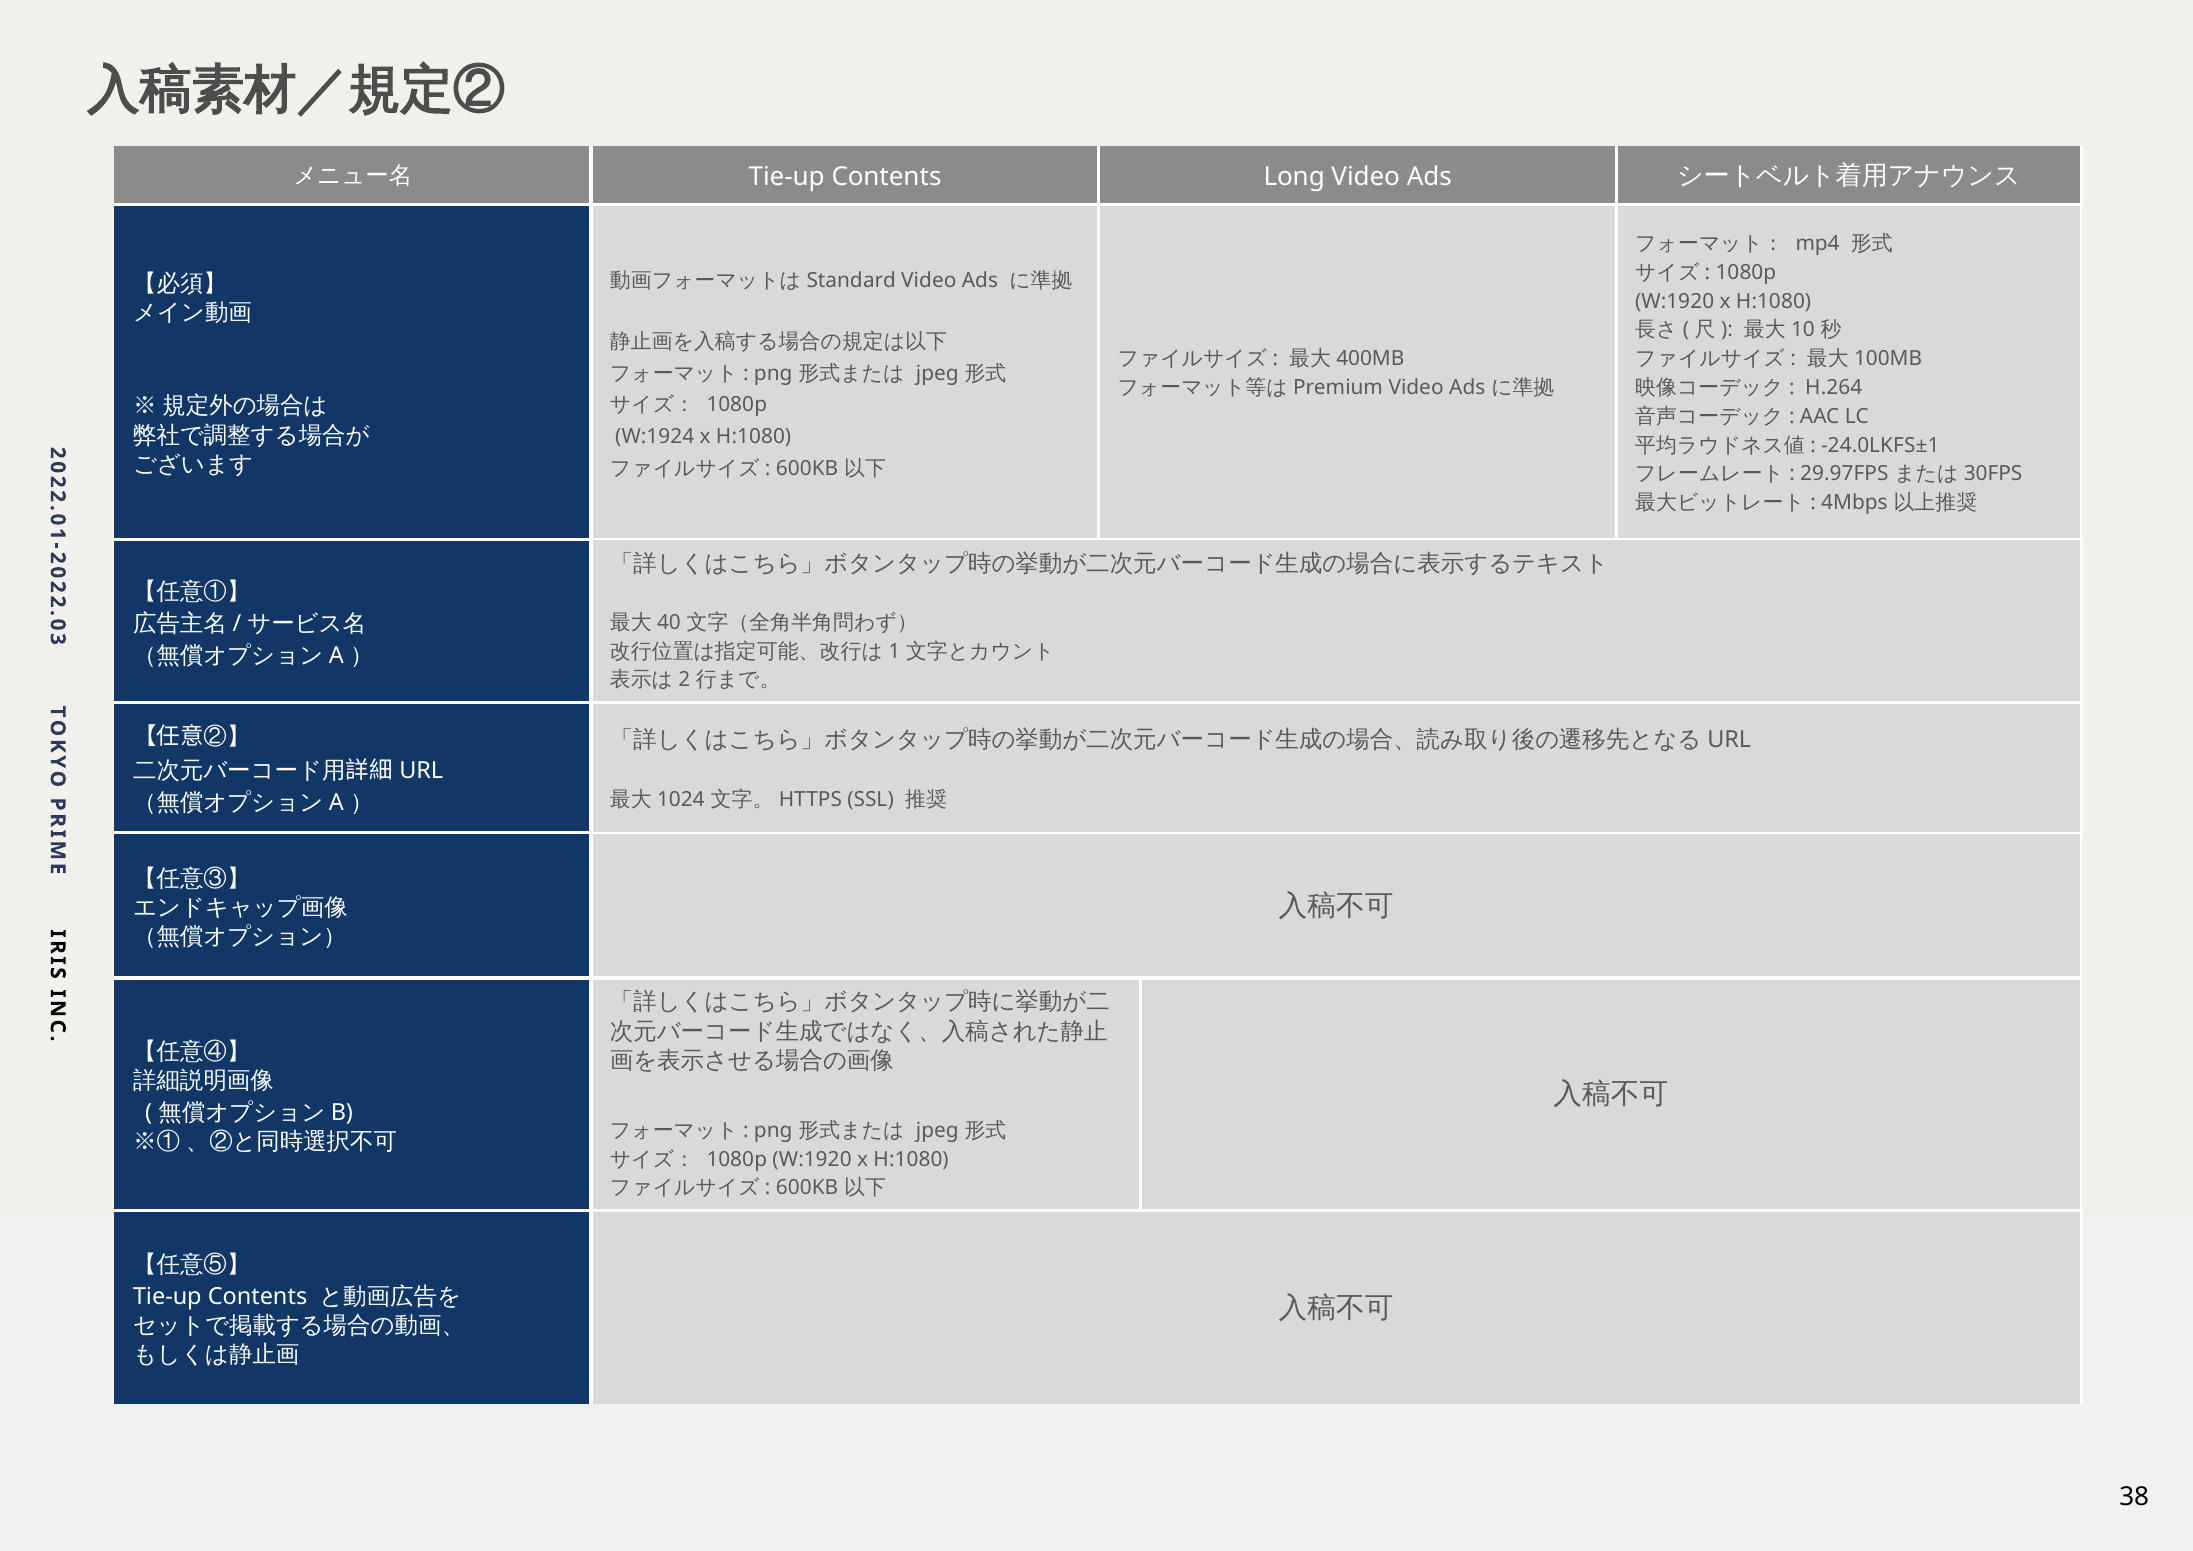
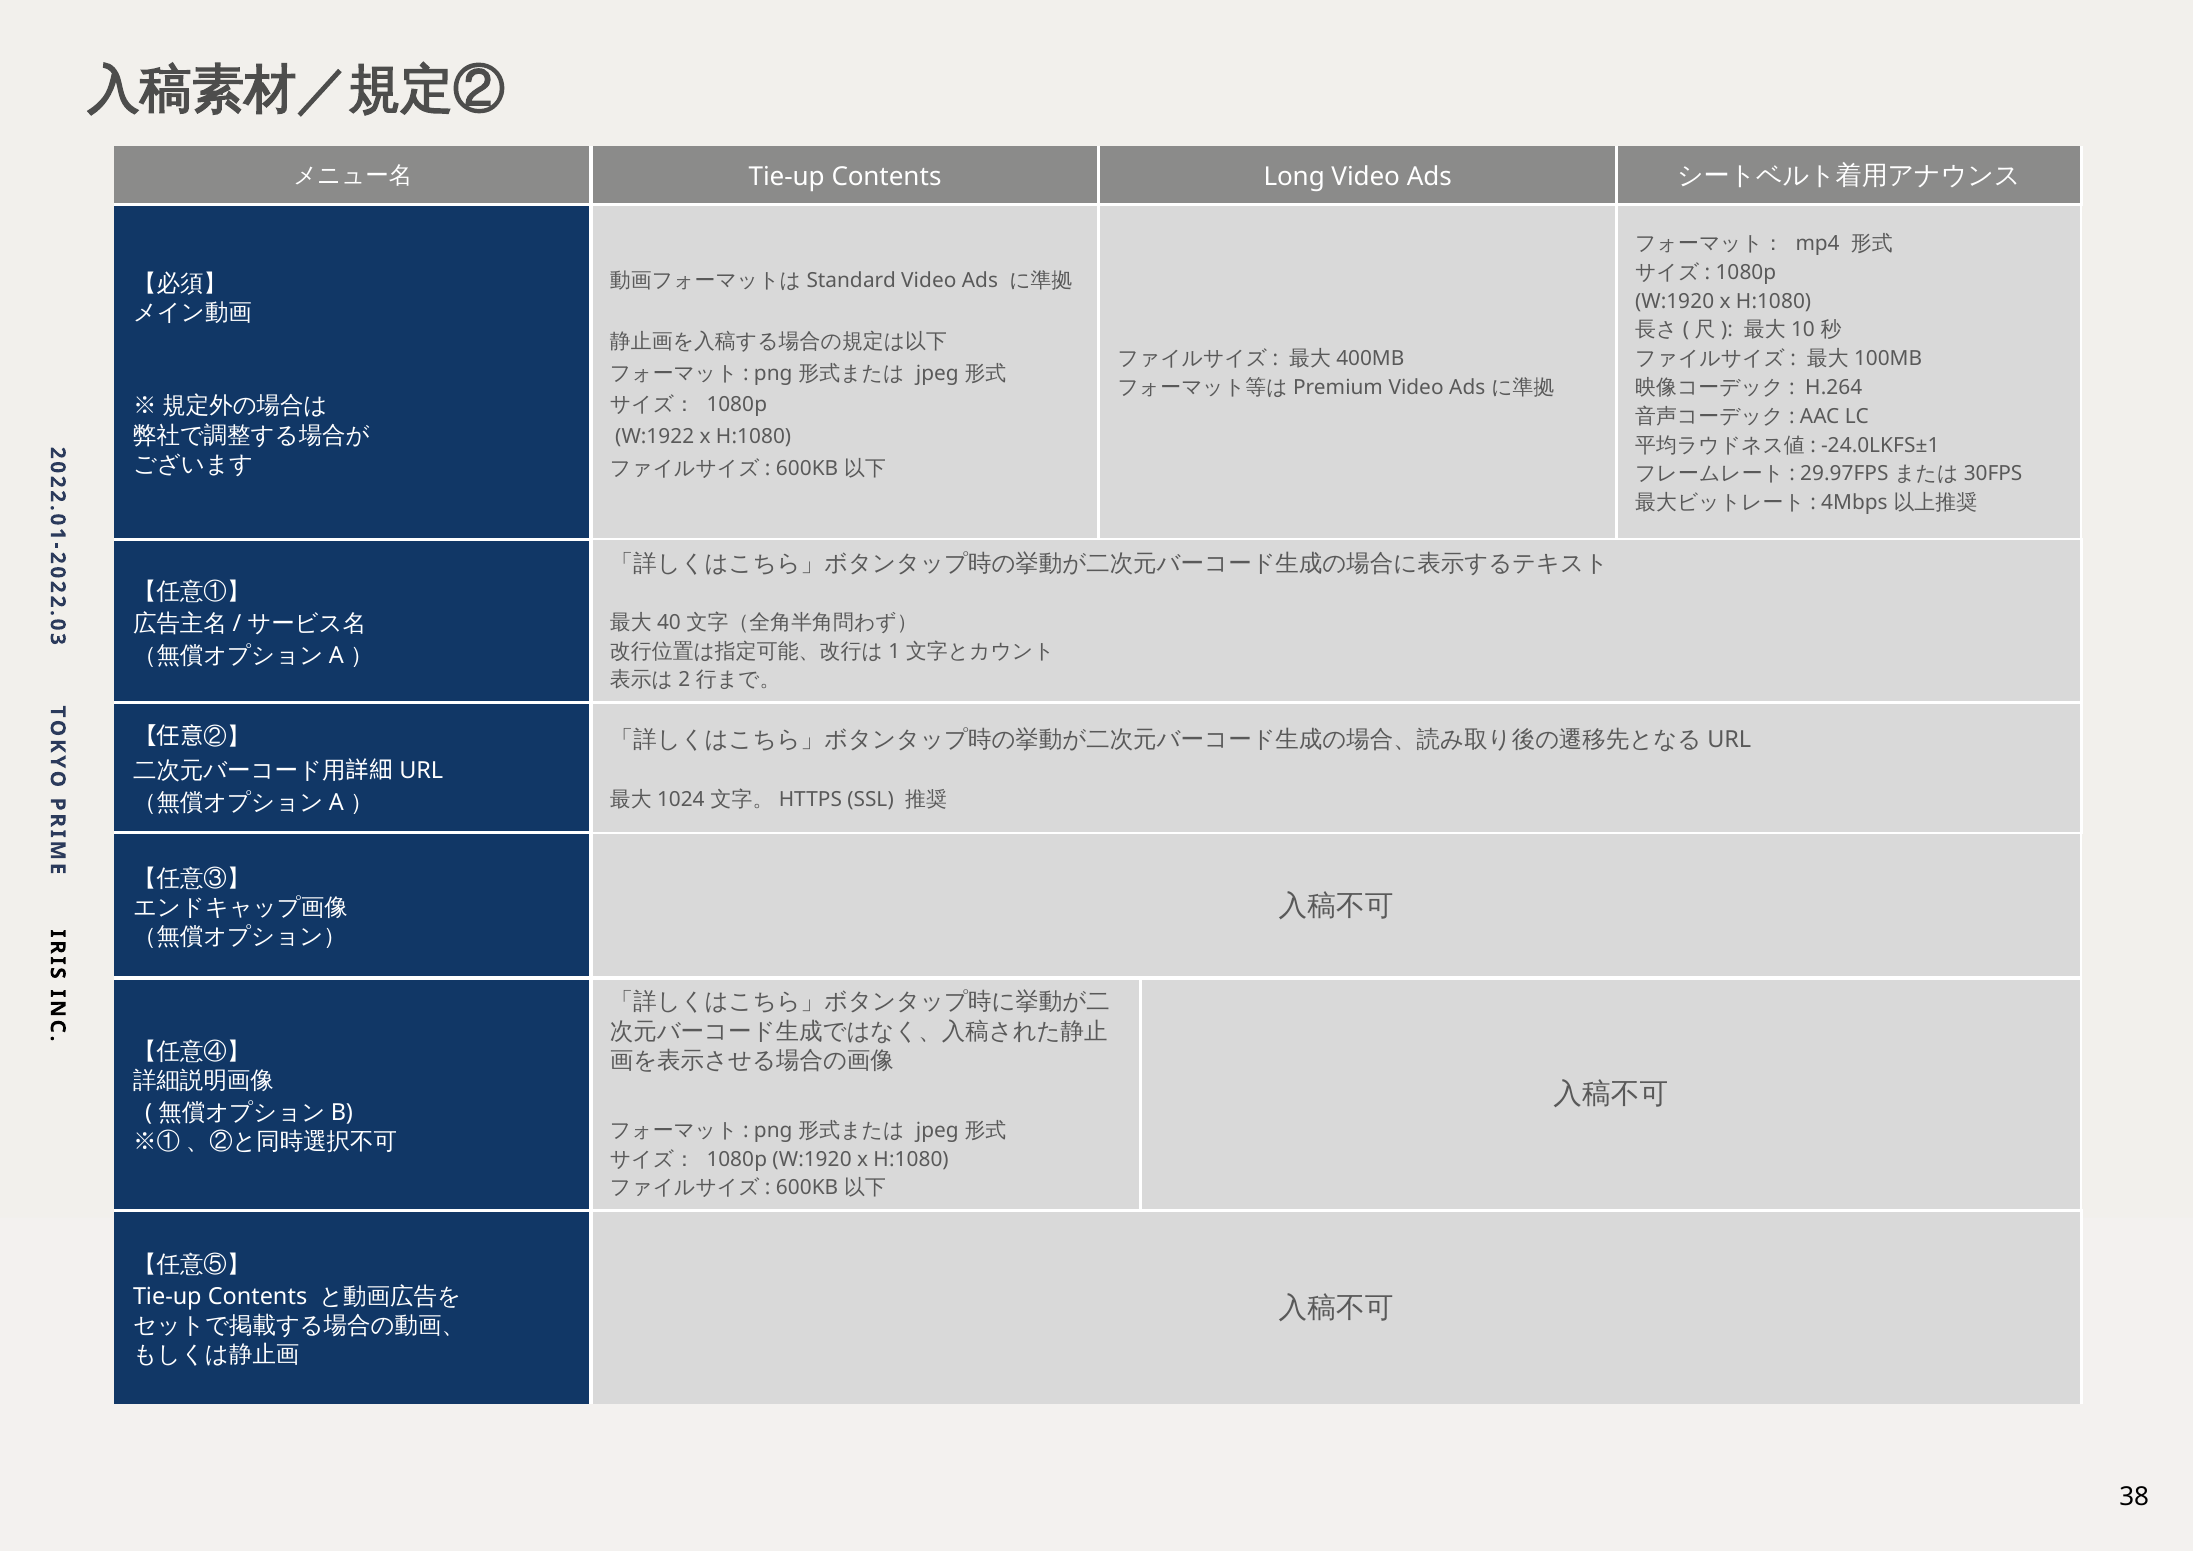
W:1924: W:1924 -> W:1922 (655, 437)
